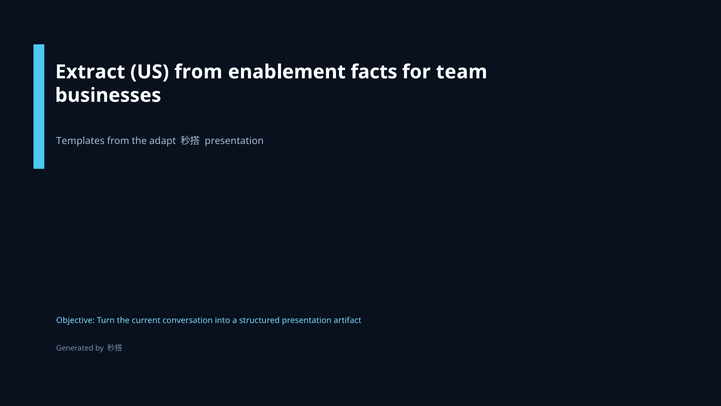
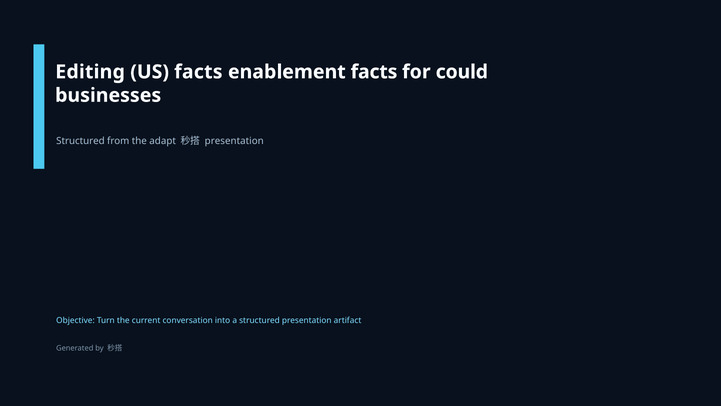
Extract: Extract -> Editing (90, 72)
US from: from -> facts (198, 72)
team: team -> could (462, 72)
Templates: Templates -> Structured (80, 141)
